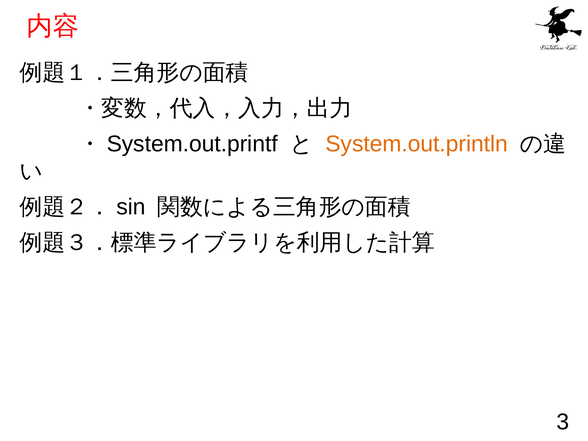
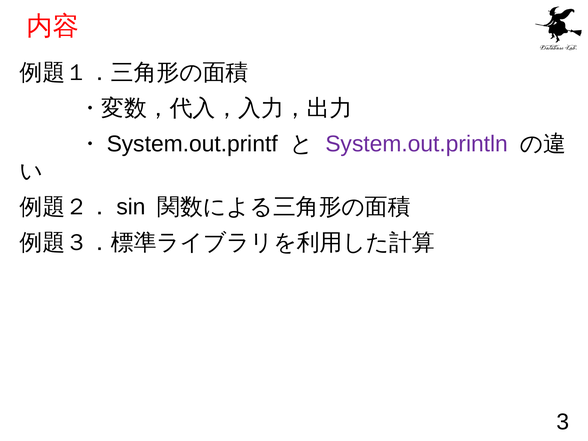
System.out.println colour: orange -> purple (417, 144)
